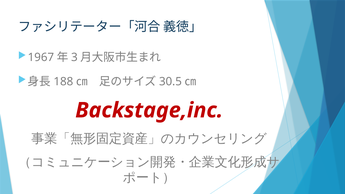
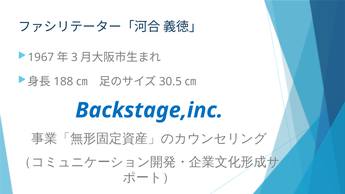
Backstage,inc colour: red -> blue (149, 110)
